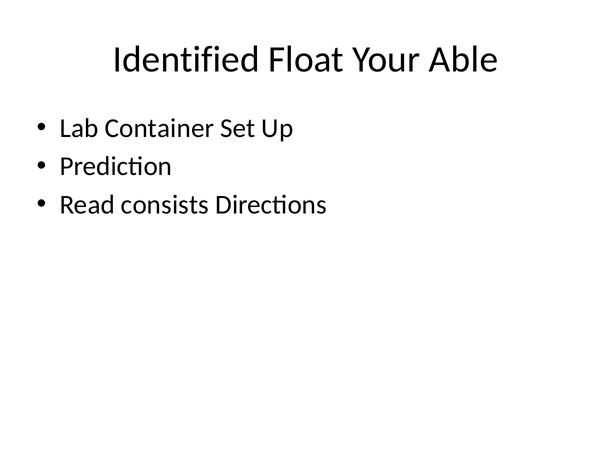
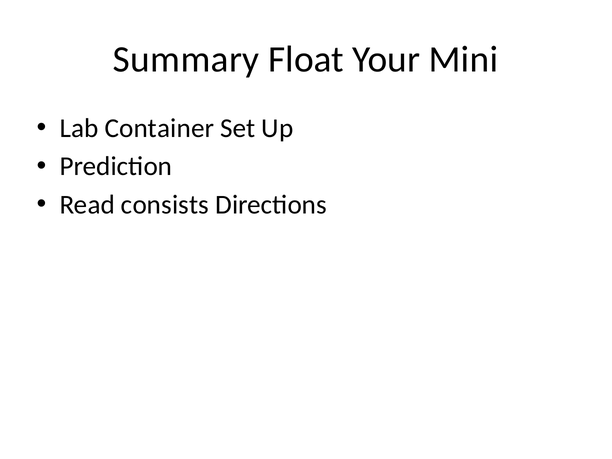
Identified: Identified -> Summary (186, 59)
Able: Able -> Mini (463, 59)
